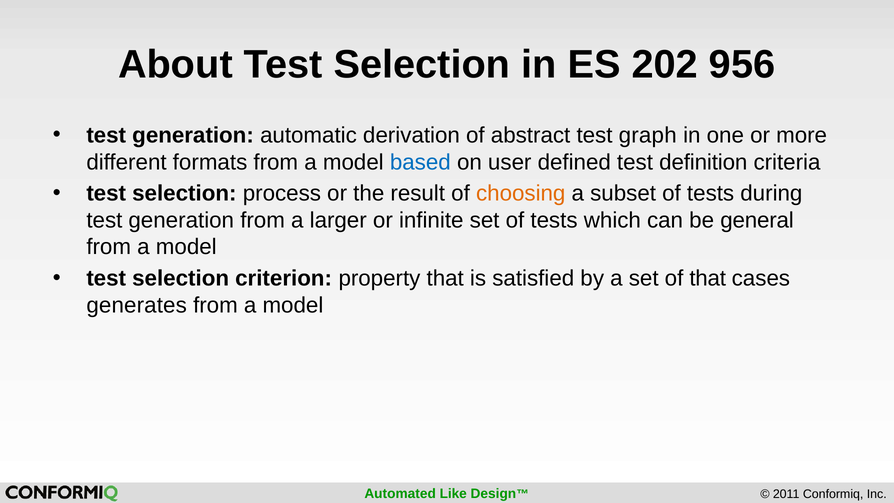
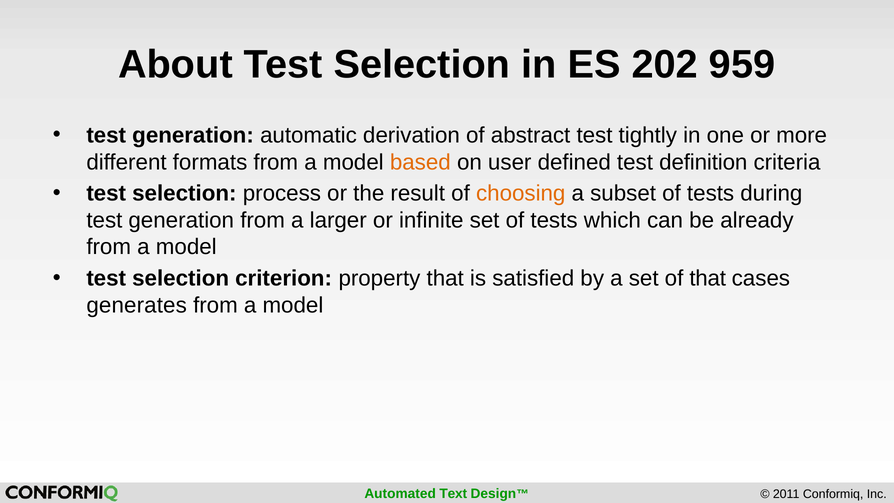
956: 956 -> 959 (742, 65)
graph: graph -> tightly (648, 135)
based colour: blue -> orange (420, 162)
general: general -> already (757, 220)
Like: Like -> Text (453, 493)
